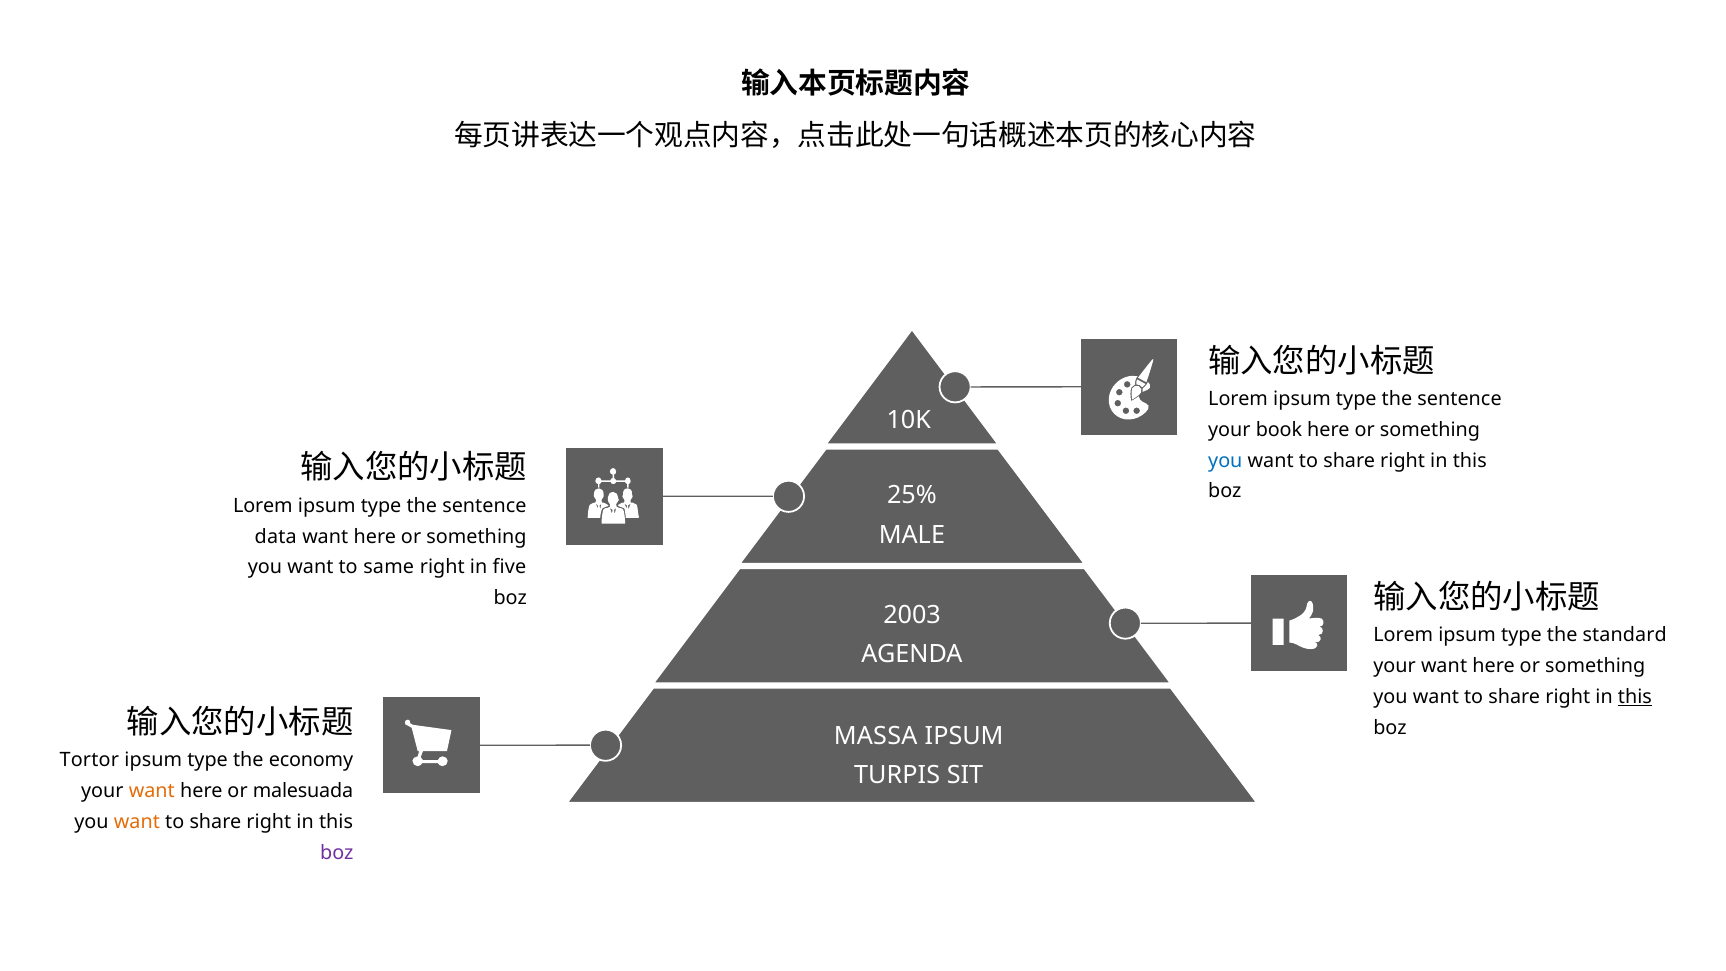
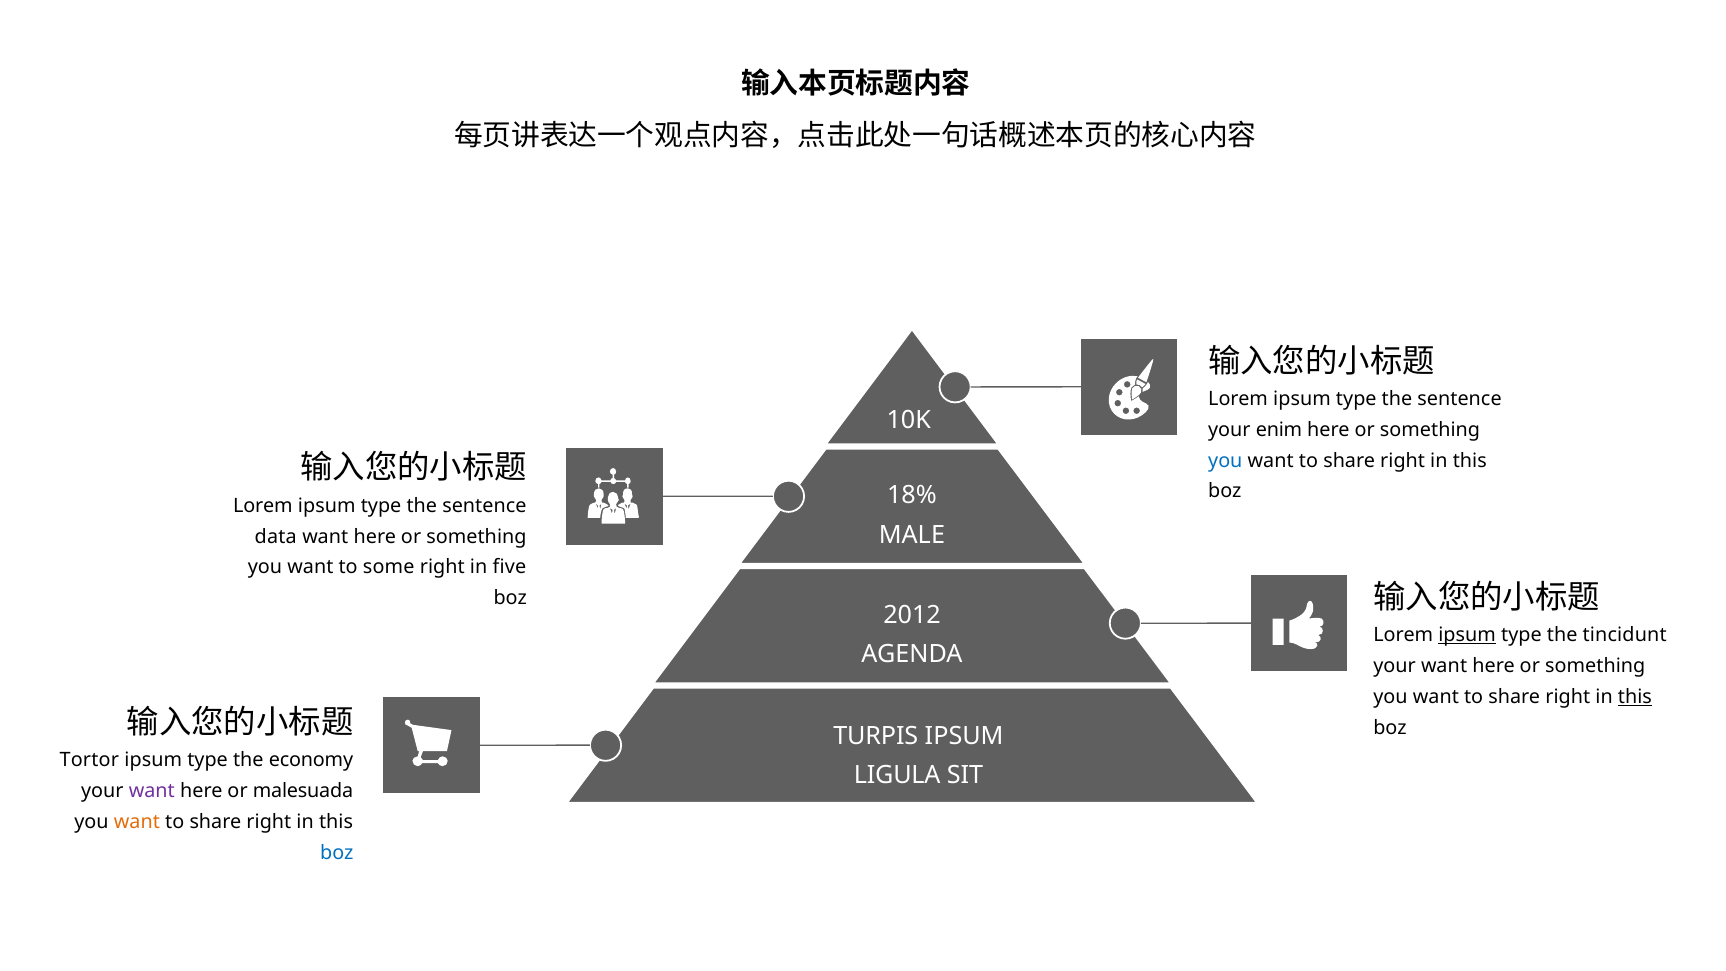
book: book -> enim (1279, 430)
25%: 25% -> 18% (912, 495)
same: same -> some (389, 567)
2003: 2003 -> 2012 (912, 615)
ipsum underline: none -> present (1467, 635)
standard: standard -> tincidunt (1625, 635)
MASSA: MASSA -> TURPIS (876, 736)
TURPIS: TURPIS -> LIGULA (897, 775)
want colour: orange -> purple (152, 791)
boz colour: purple -> blue (337, 852)
